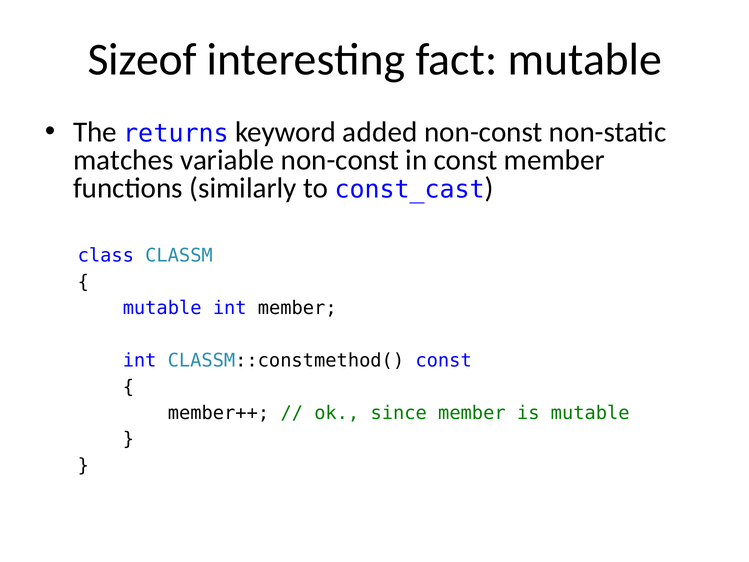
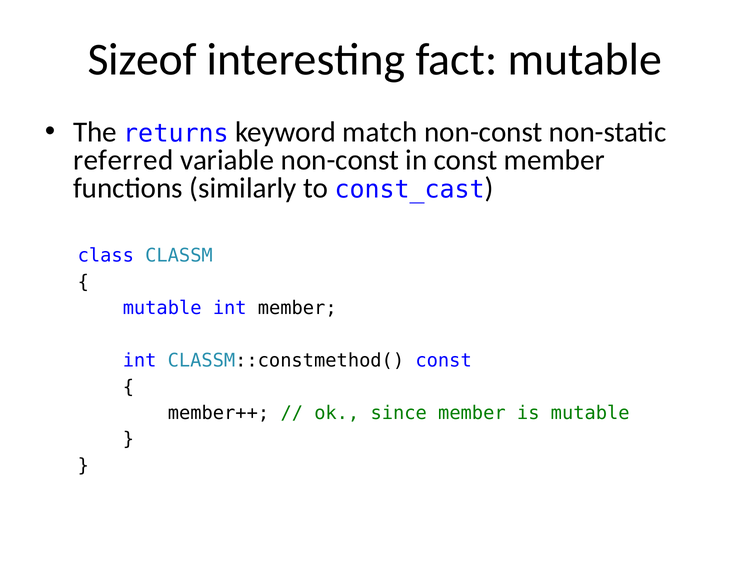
added: added -> match (380, 132)
matches: matches -> referred (123, 160)
